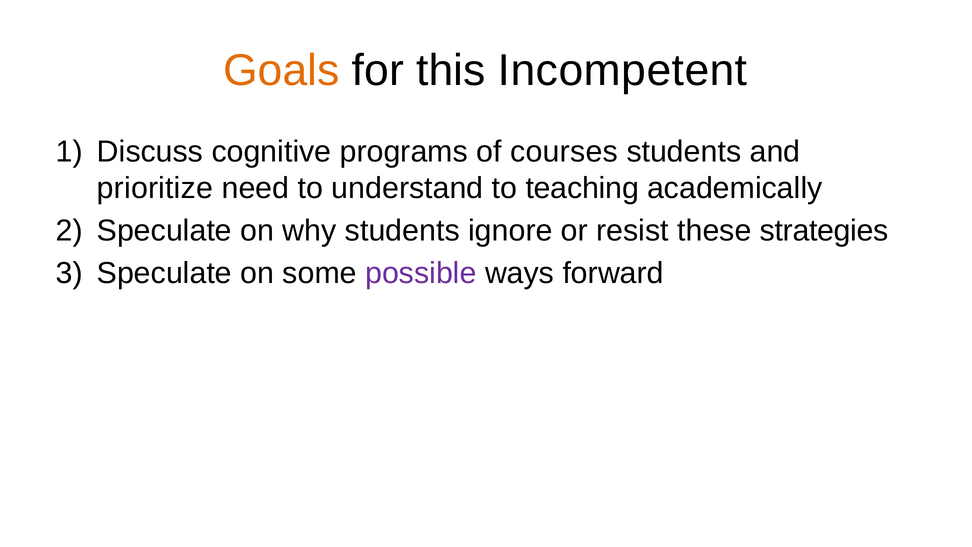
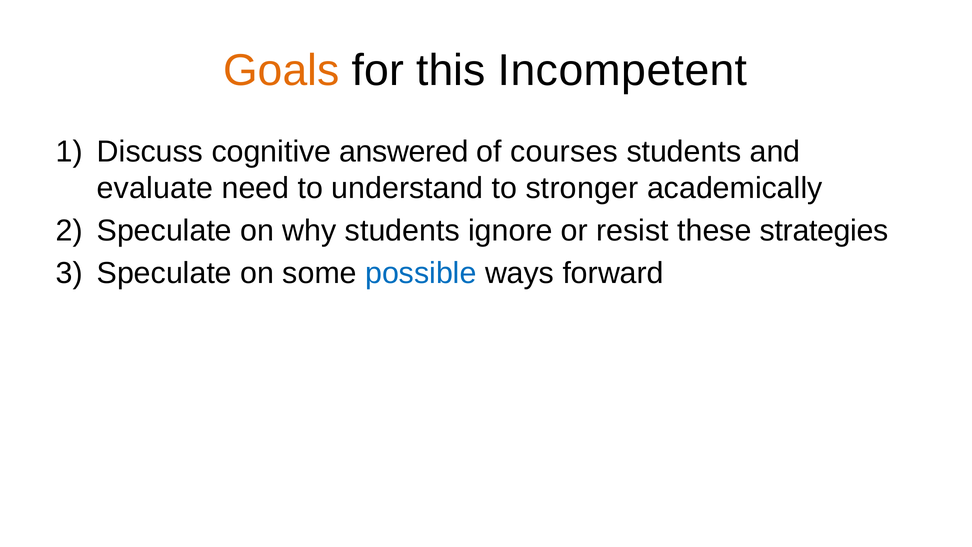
programs: programs -> answered (404, 152)
prioritize: prioritize -> evaluate (155, 188)
teaching: teaching -> stronger (582, 188)
possible colour: purple -> blue (421, 273)
